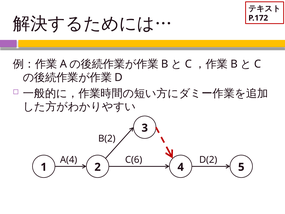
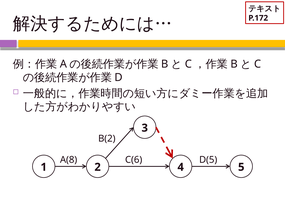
A(4: A(4 -> A(8 (69, 160)
D(2: D(2 -> D(5 (208, 160)
